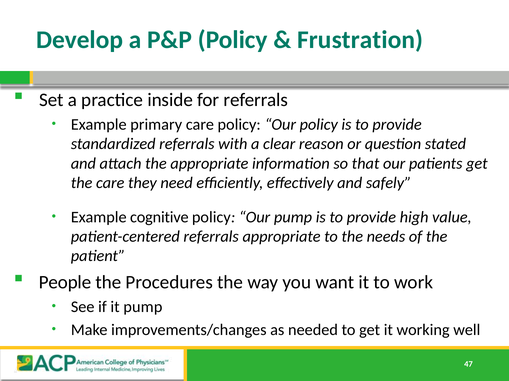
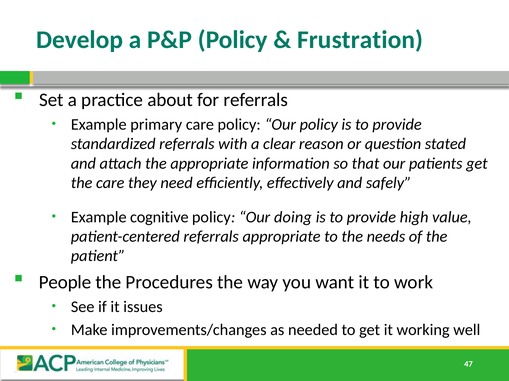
inside: inside -> about (170, 100)
Our pump: pump -> doing (293, 217)
it pump: pump -> issues (143, 307)
